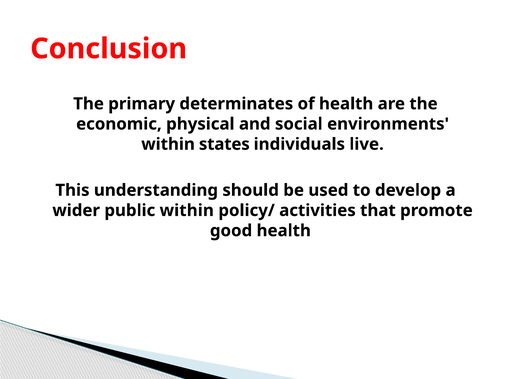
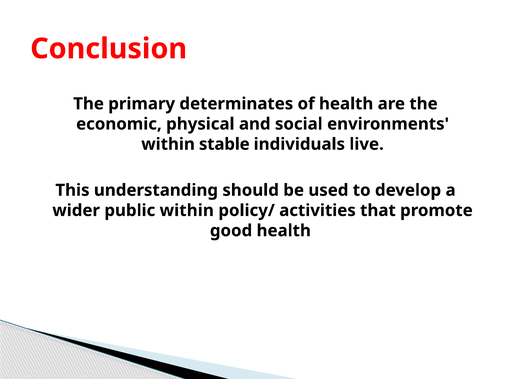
states: states -> stable (224, 144)
